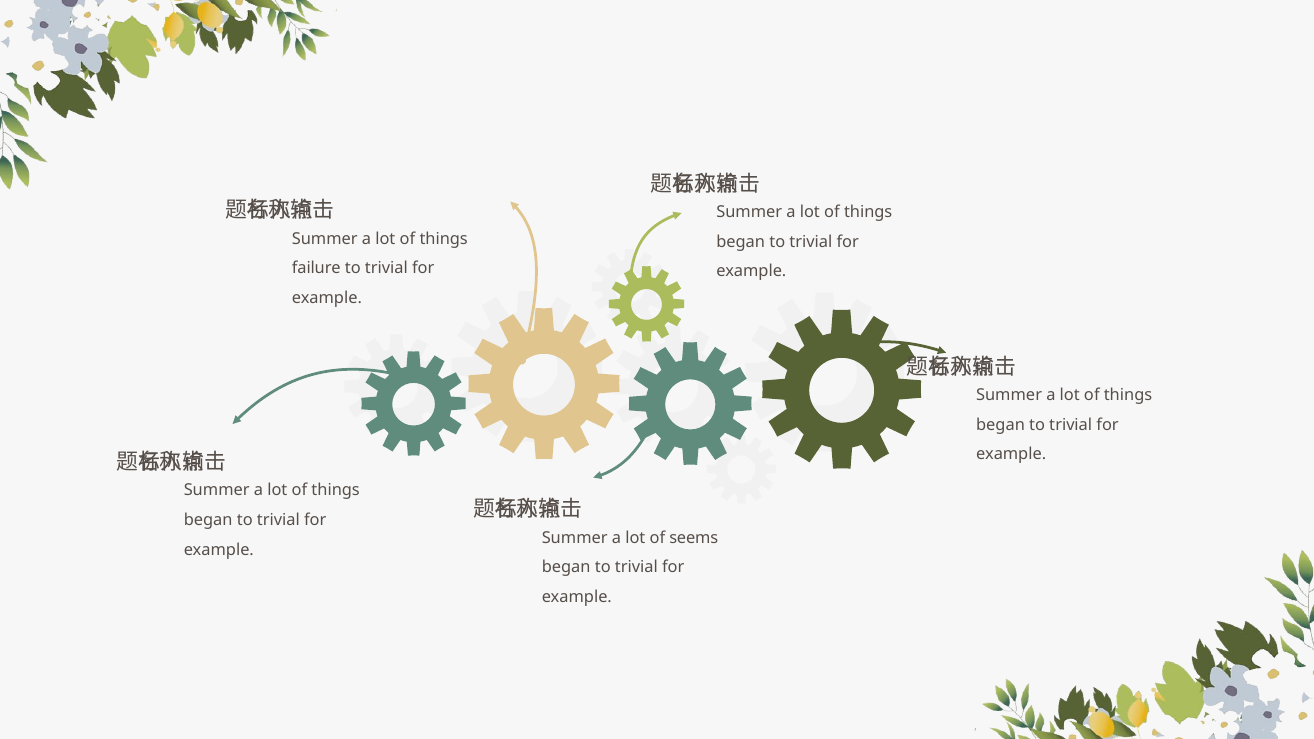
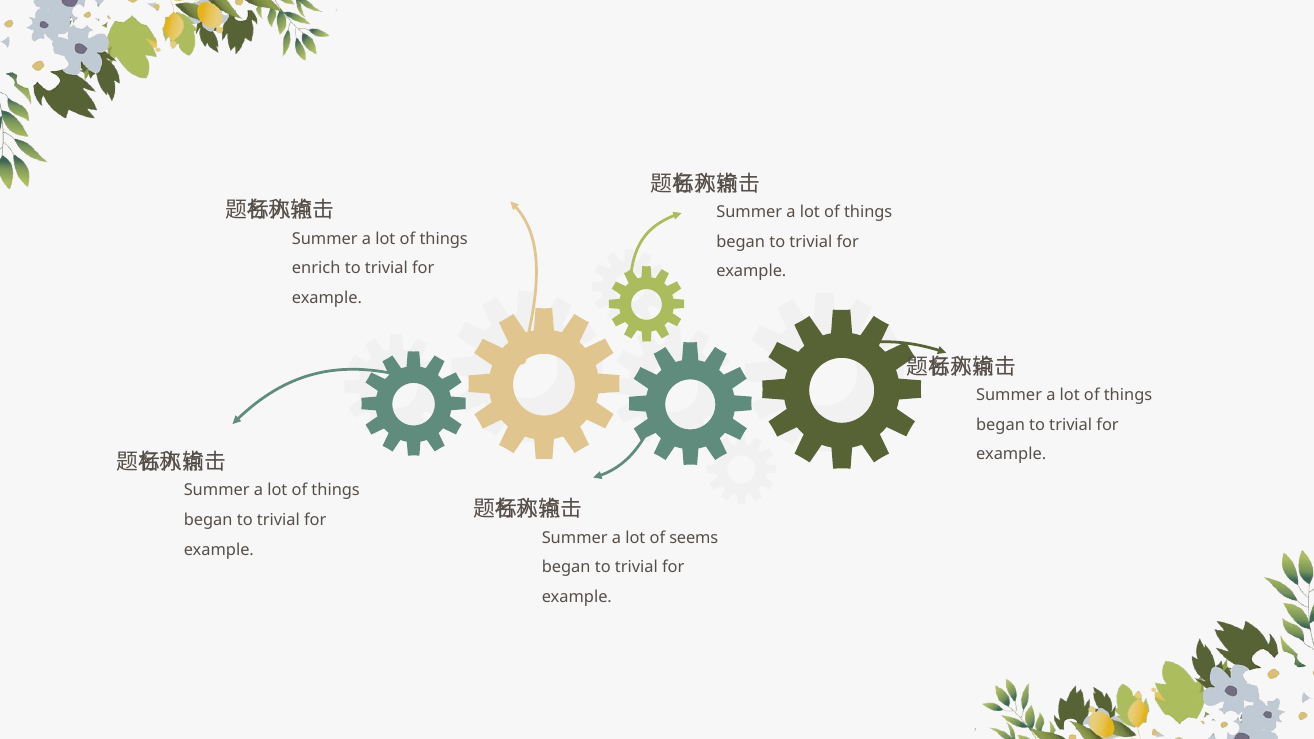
failure: failure -> enrich (316, 268)
